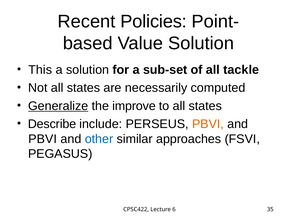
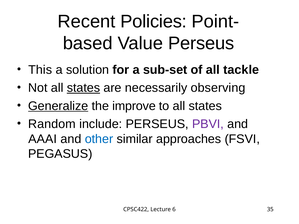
Value Solution: Solution -> Perseus (201, 43)
states underline: none -> present (83, 88)
computed: computed -> observing (218, 88)
Describe: Describe -> Random (52, 124)
PBVI colour: orange -> purple (208, 124)
PBVI: PBVI -> AAAI (43, 139)
